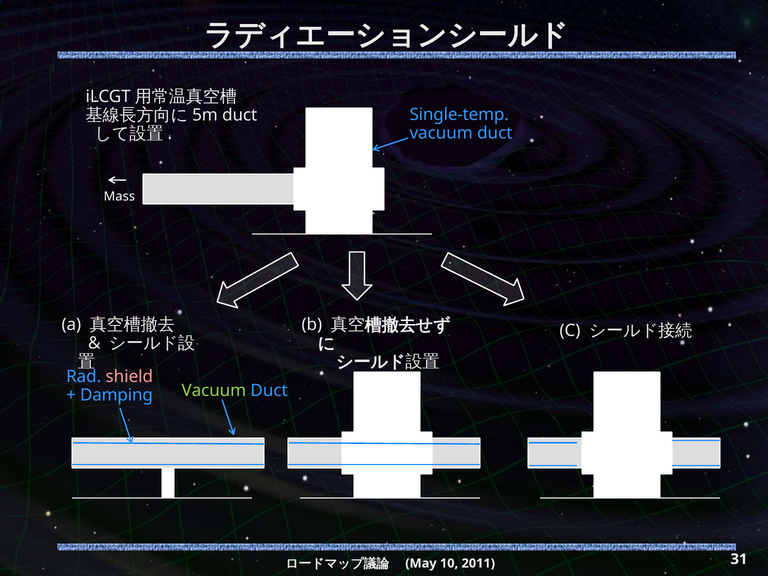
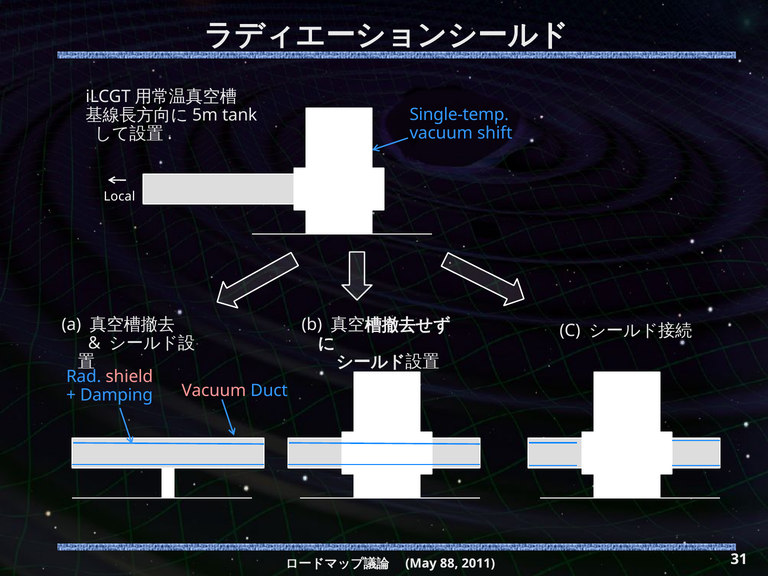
duct: duct -> tank (240, 115)
duct: duct -> shift (495, 133)
Mass: Mass -> Local (119, 197)
Vacuum colour: light green -> pink (214, 391)
10: 10 -> 88 (449, 563)
